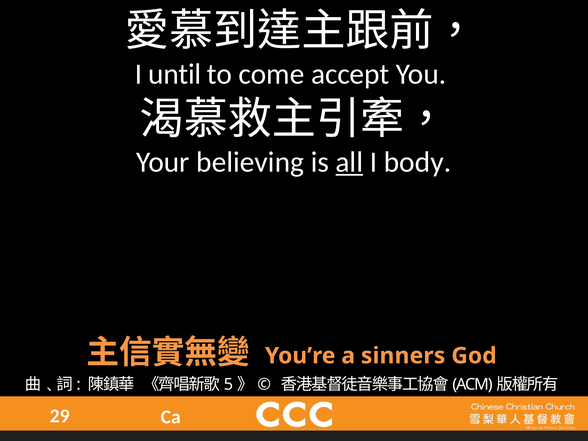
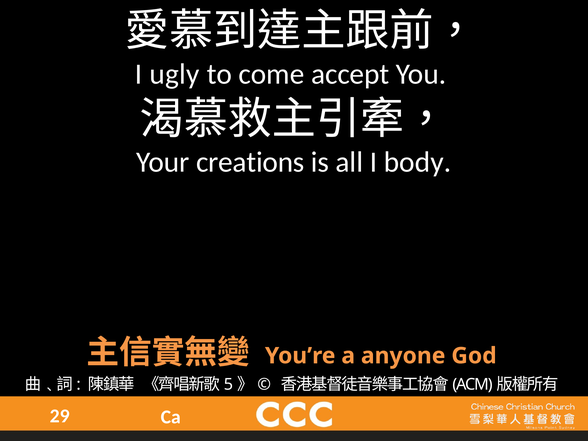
until: until -> ugly (174, 74)
believing: believing -> creations (250, 162)
all underline: present -> none (349, 162)
sinners: sinners -> anyone (403, 356)
